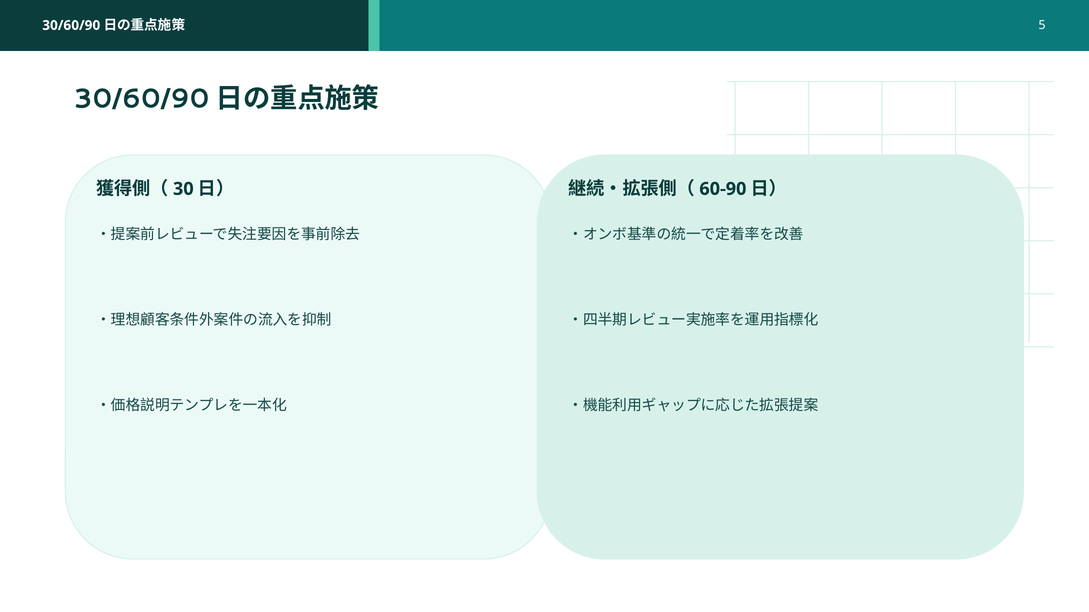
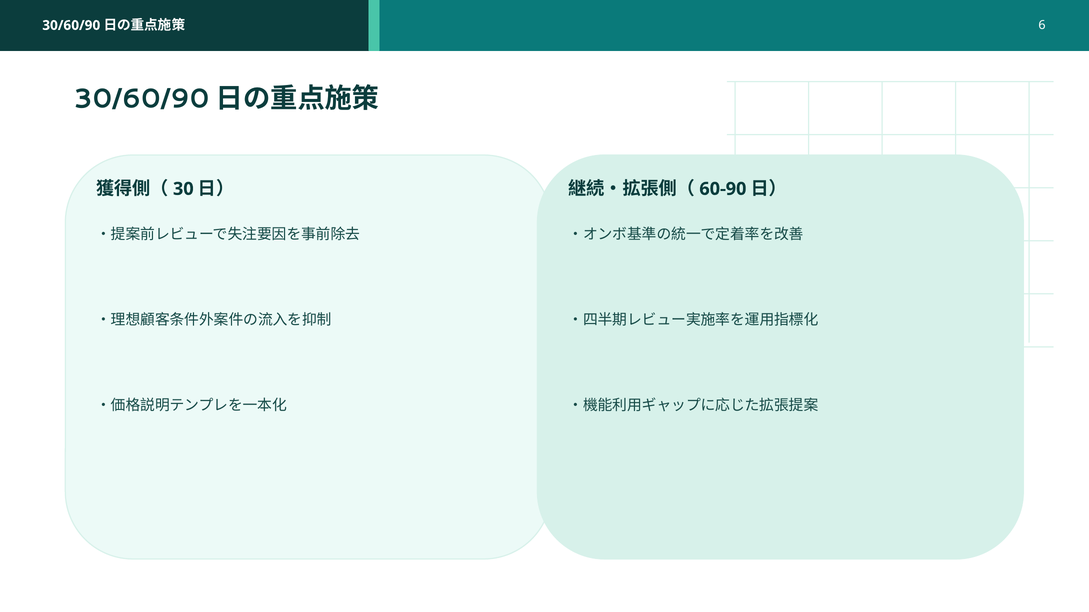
5: 5 -> 6 (1042, 25)
